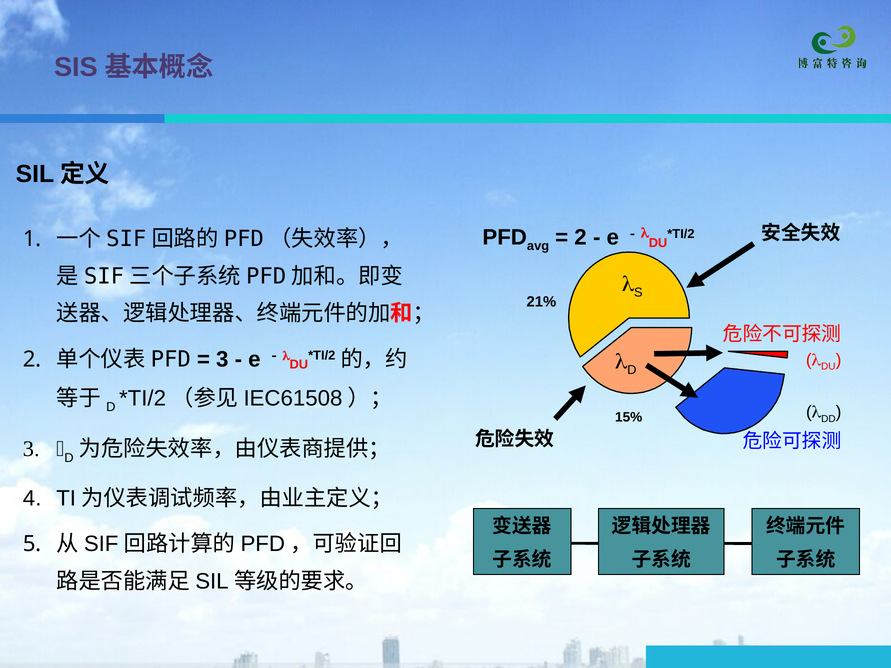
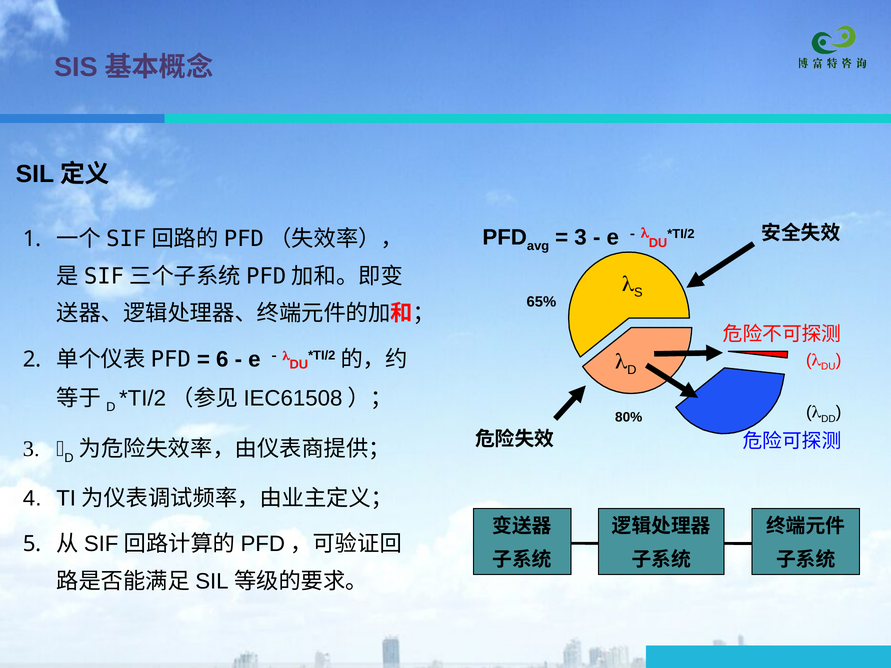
2: 2 -> 3 (581, 238)
21%: 21% -> 65% (541, 302)
3: 3 -> 6 (222, 359)
15%: 15% -> 80% (629, 418)
